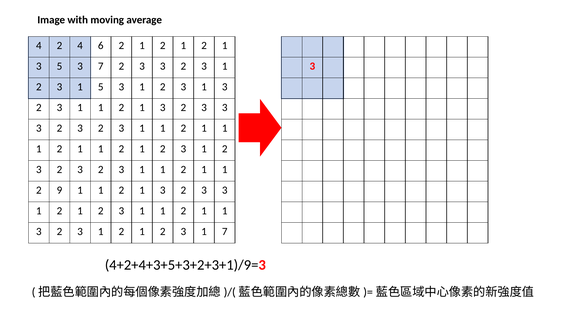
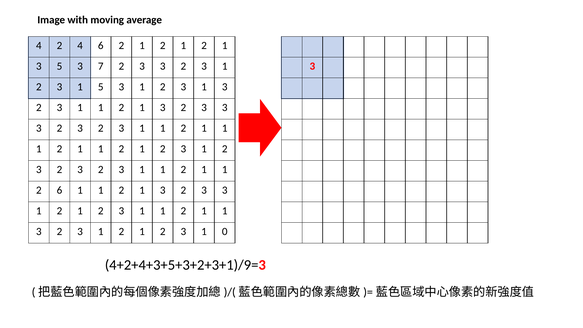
2 9: 9 -> 6 (59, 190)
1 7: 7 -> 0 (225, 231)
